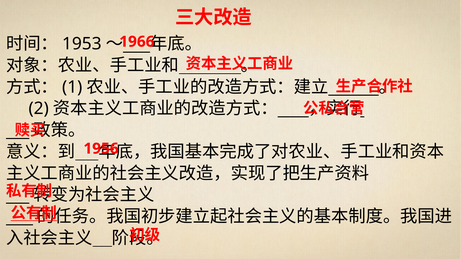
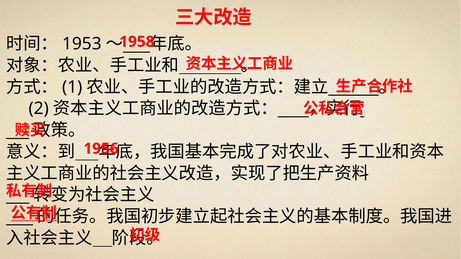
1966: 1966 -> 1958 (137, 42)
